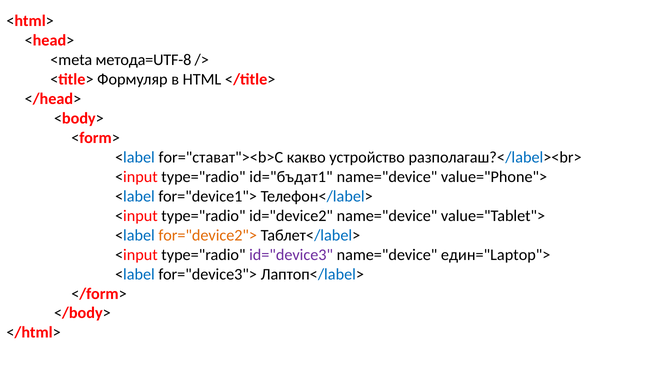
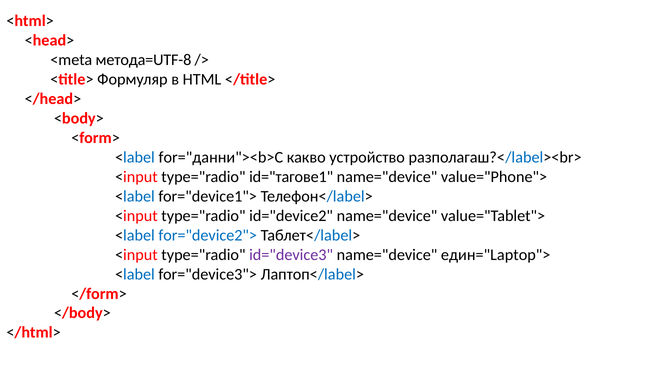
for="стават"><b>С: for="стават"><b>С -> for="данни"><b>С (221, 157)
id="бъдат1: id="бъдат1 -> id="тагове1 (291, 177)
for="device2"> colour: orange -> blue (208, 235)
